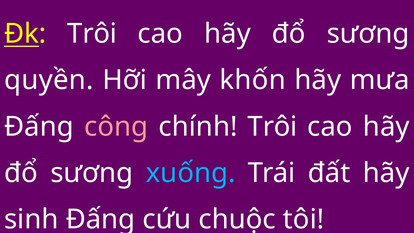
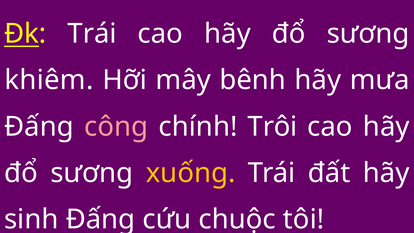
Đk Trôi: Trôi -> Trái (92, 34)
quyền: quyền -> khiêm (49, 80)
khốn: khốn -> bênh (253, 80)
xuống colour: light blue -> yellow (191, 173)
